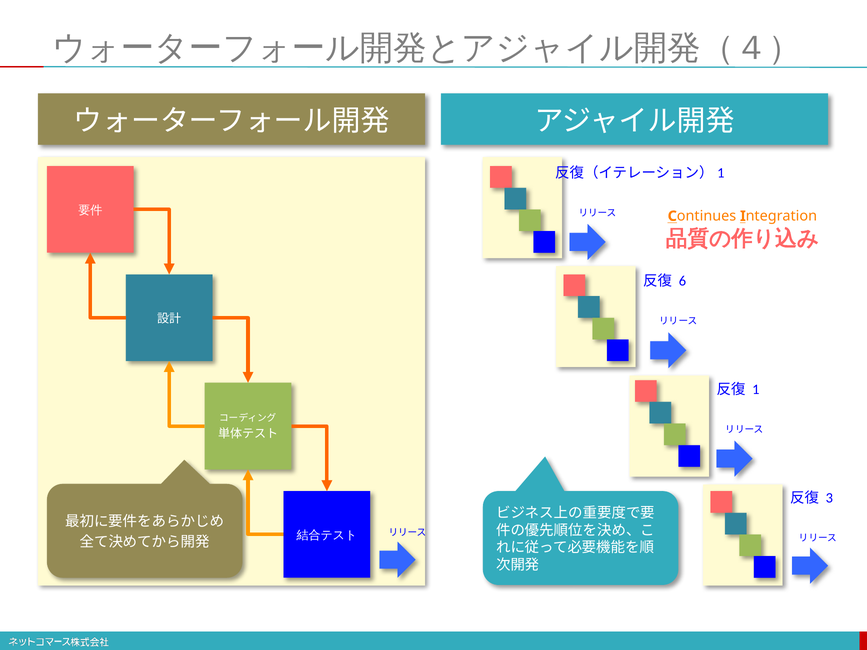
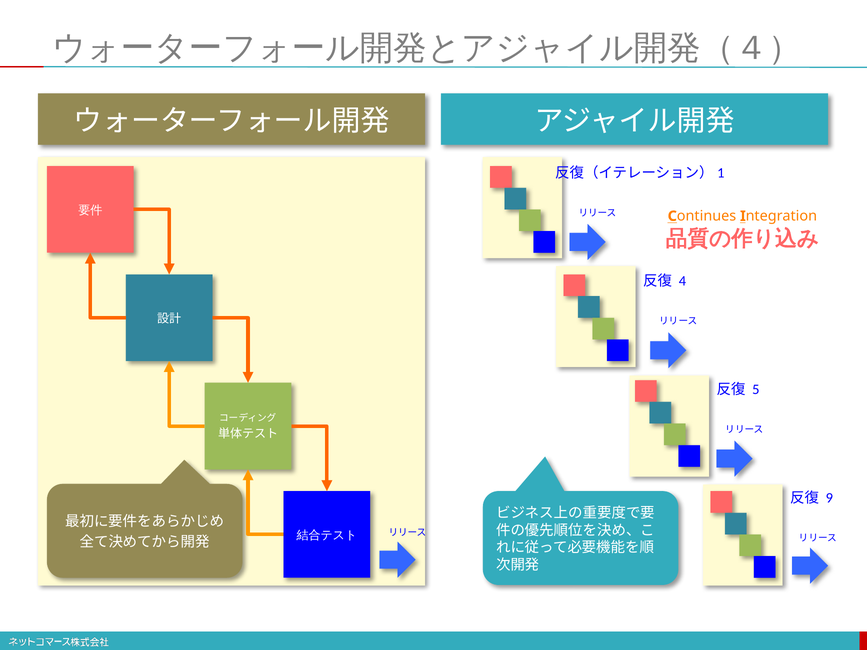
6: 6 -> 4 (682, 281)
1: 1 -> 5 (756, 390)
3: 3 -> 9 (829, 498)
